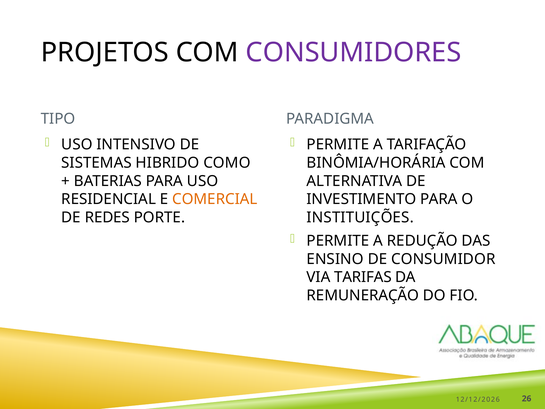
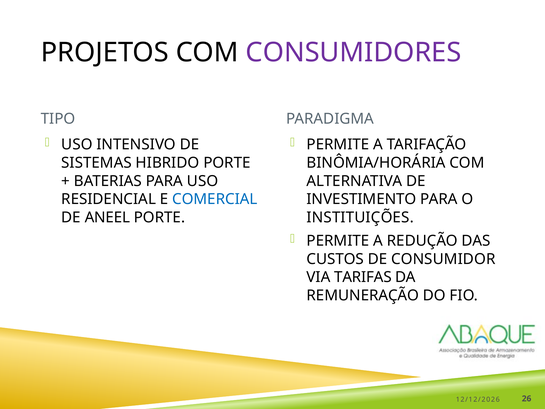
HIBRIDO COMO: COMO -> PORTE (227, 163)
COMERCIAL colour: orange -> blue (215, 199)
REDES: REDES -> ANEEL (107, 217)
ENSINO: ENSINO -> CUSTOS (335, 259)
